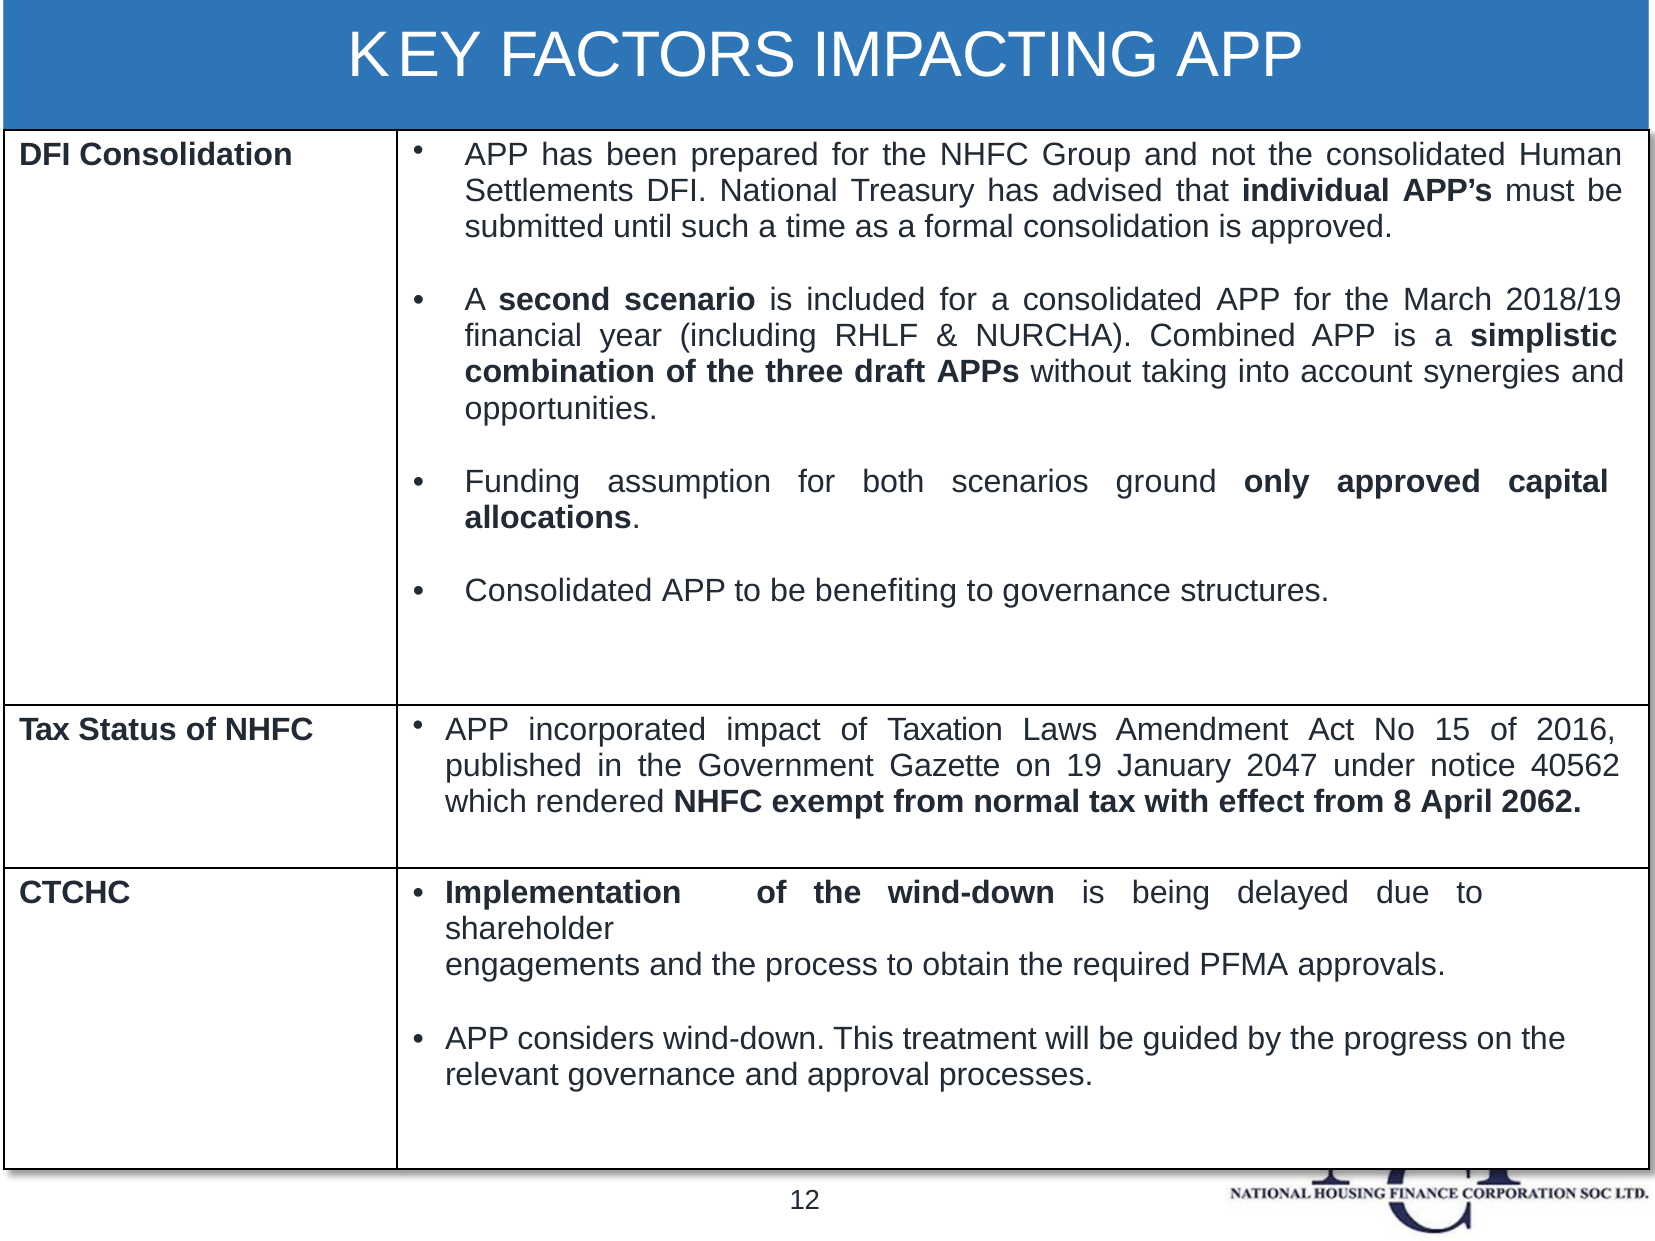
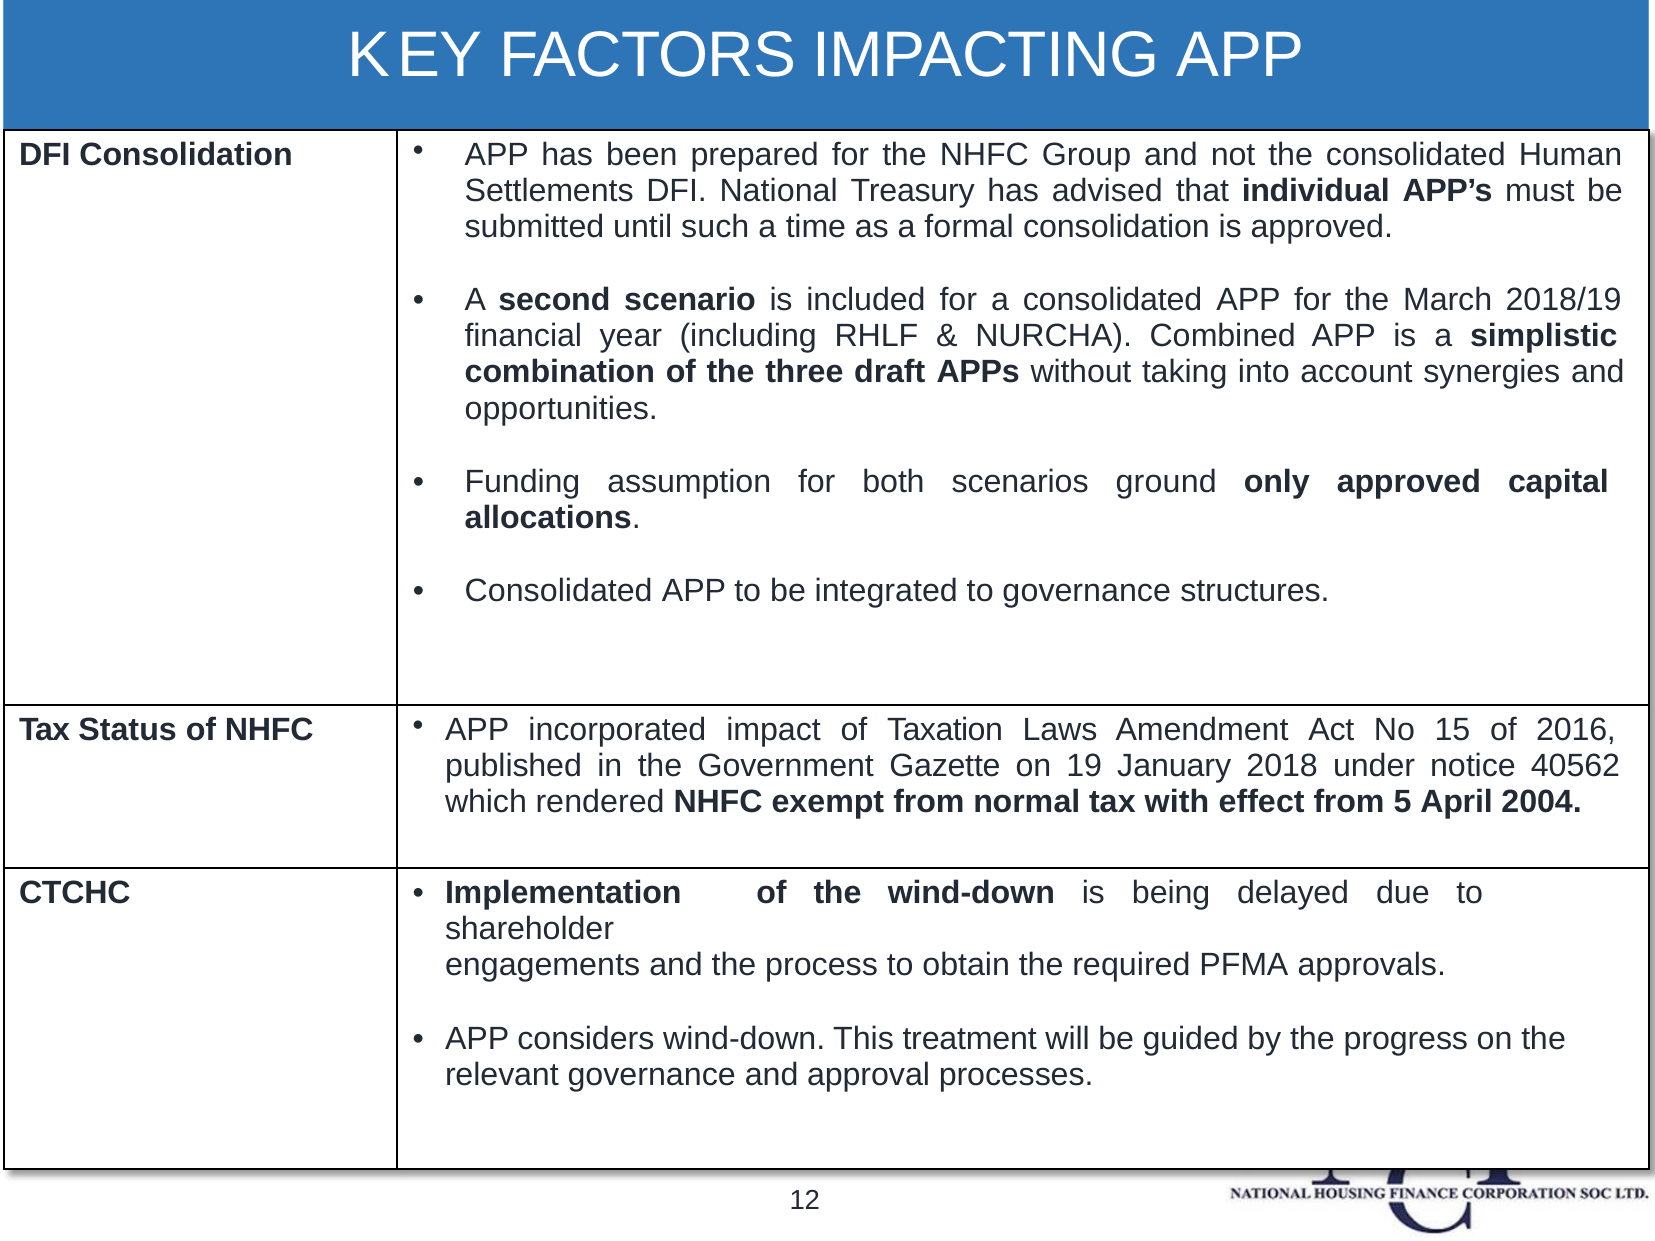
benefiting: benefiting -> integrated (886, 591)
2047: 2047 -> 2018 (1282, 766)
8: 8 -> 5 (1403, 802)
2062: 2062 -> 2004 (1542, 802)
